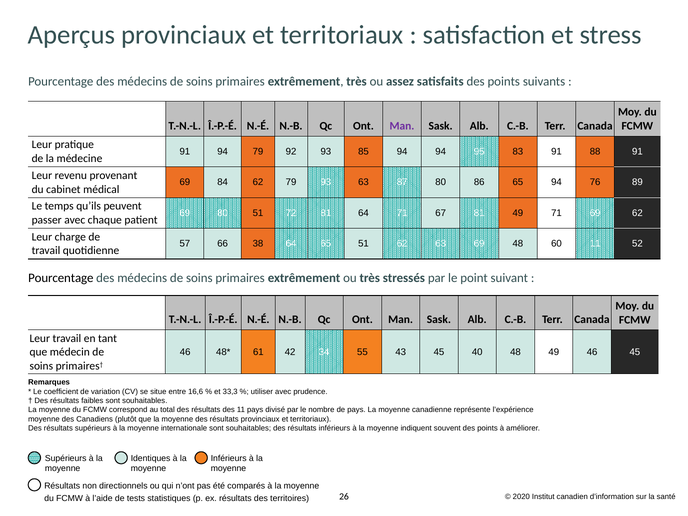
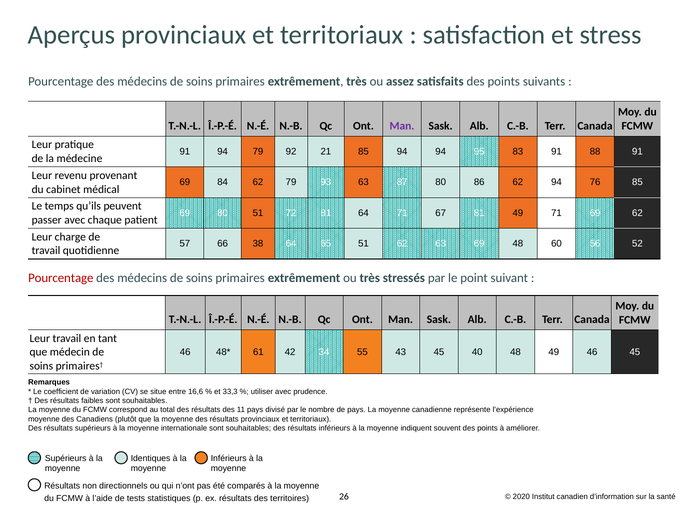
92 93: 93 -> 21 (326, 152)
86 65: 65 -> 62 (518, 182)
76 89: 89 -> 85 (637, 182)
60 11: 11 -> 56 (595, 244)
Pourcentage colour: black -> red (61, 278)
